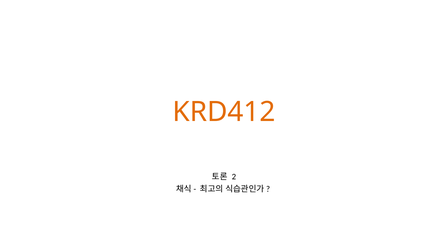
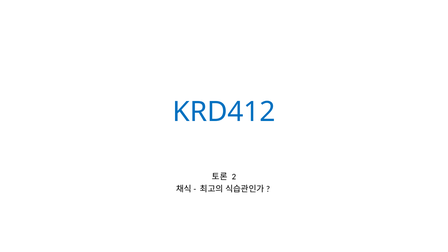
KRD412 colour: orange -> blue (224, 112)
